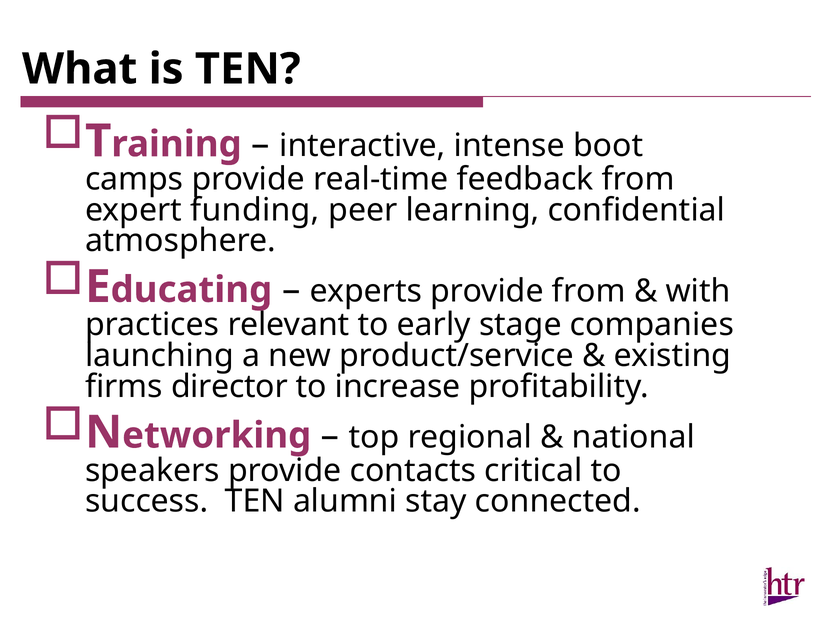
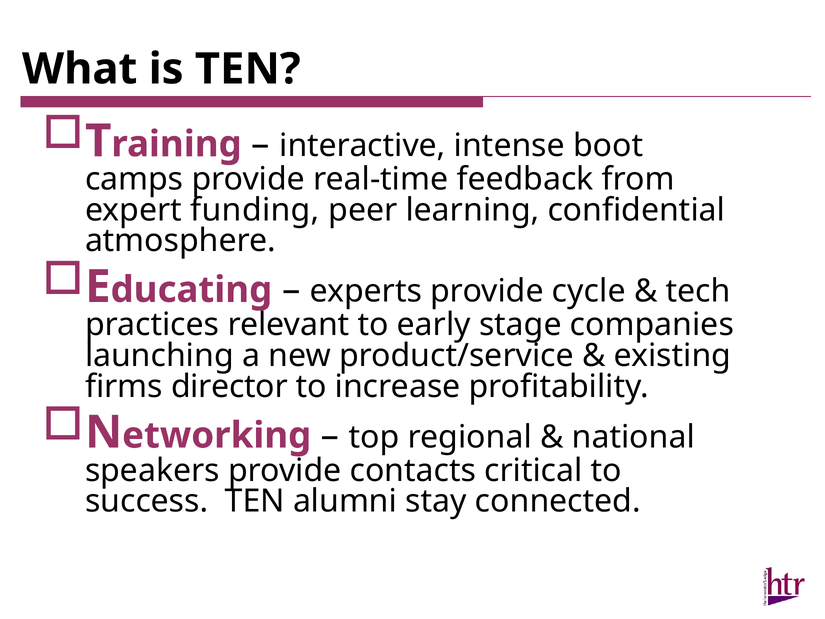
provide from: from -> cycle (589, 291)
with: with -> tech (698, 291)
